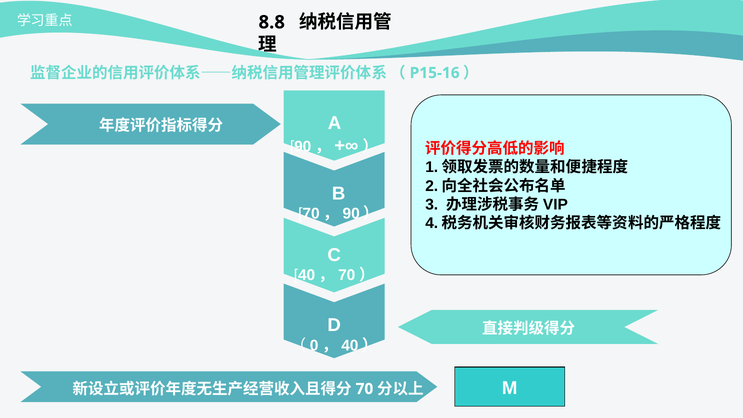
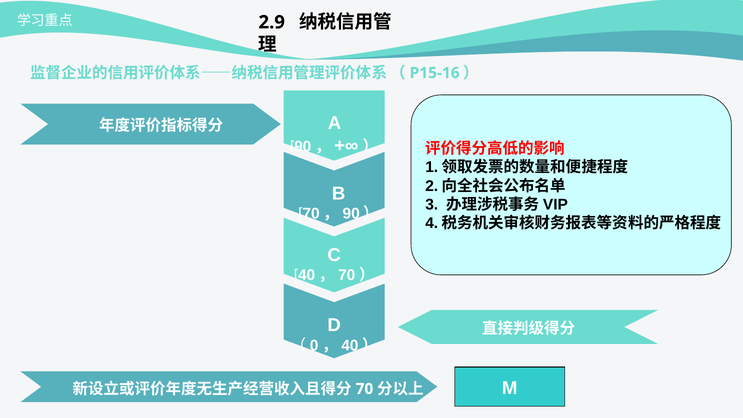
8.8: 8.8 -> 2.9 (272, 22)
